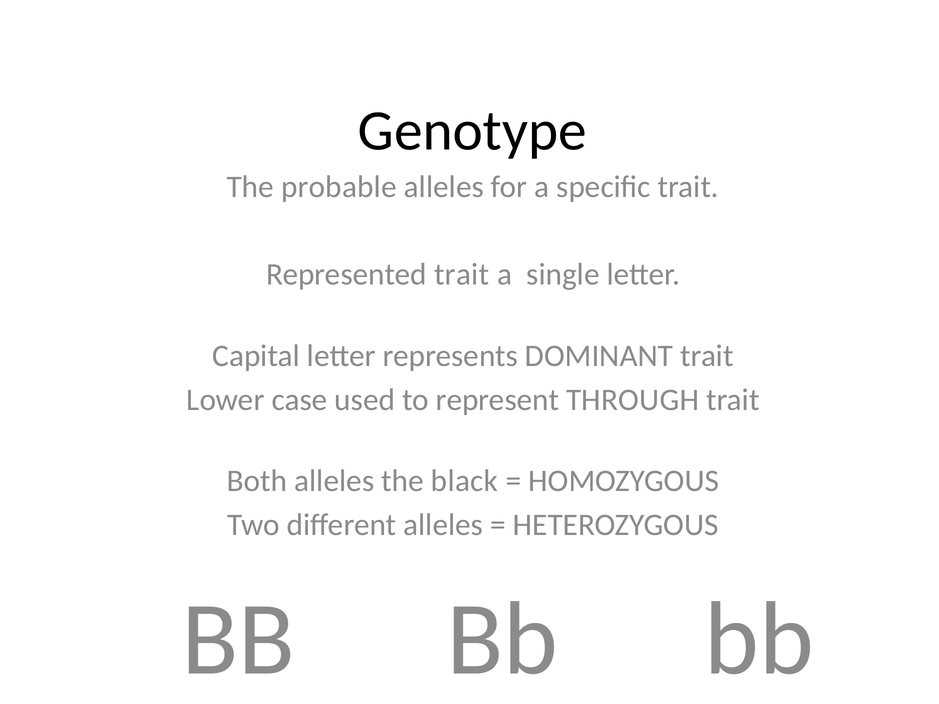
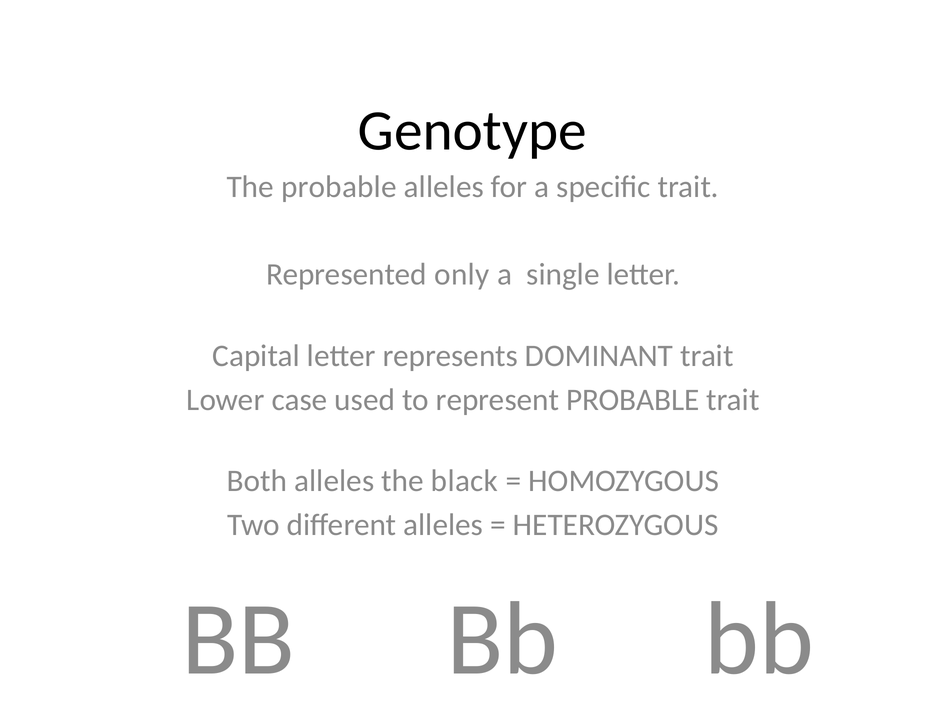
Represented trait: trait -> only (462, 275)
represent THROUGH: THROUGH -> PROBABLE (633, 400)
